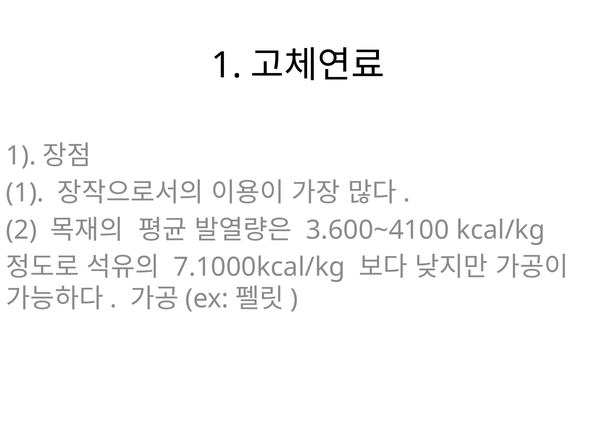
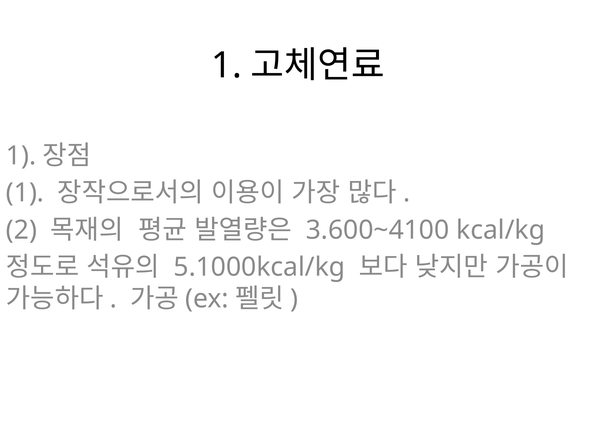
7.1000kcal/kg: 7.1000kcal/kg -> 5.1000kcal/kg (259, 267)
